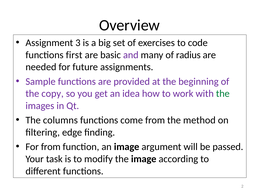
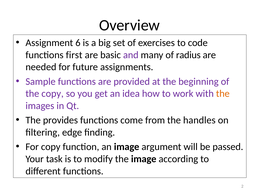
3: 3 -> 6 (78, 43)
the colour: green -> orange (223, 93)
columns: columns -> provides (60, 120)
method: method -> handles (199, 120)
For from: from -> copy (51, 146)
